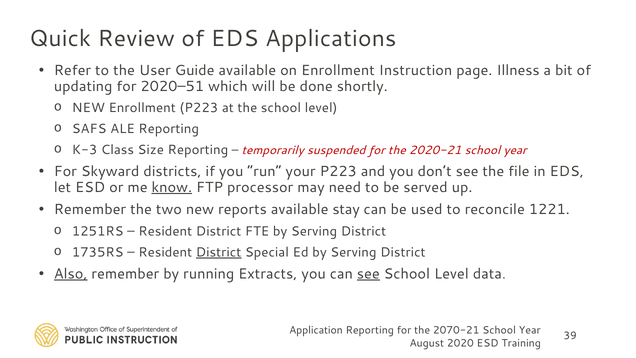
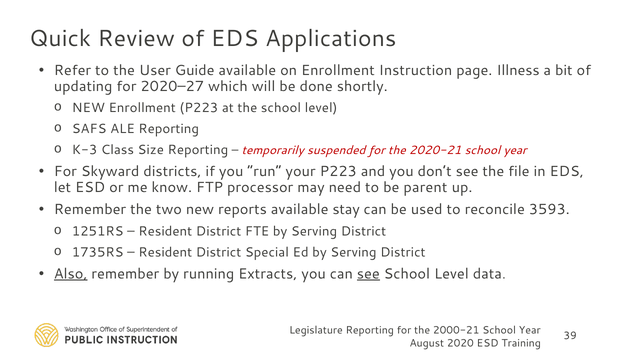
2020–51: 2020–51 -> 2020–27 (172, 86)
know underline: present -> none (172, 187)
served: served -> parent (425, 187)
1221: 1221 -> 3593 (549, 209)
District underline: present -> none (219, 252)
Application: Application -> Legislature (316, 330)
2070-21: 2070-21 -> 2000-21 (456, 330)
